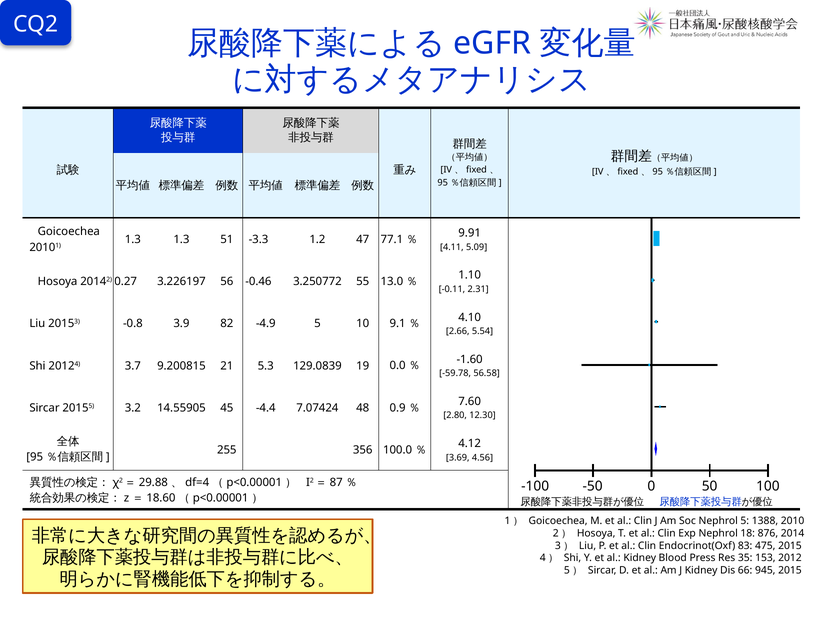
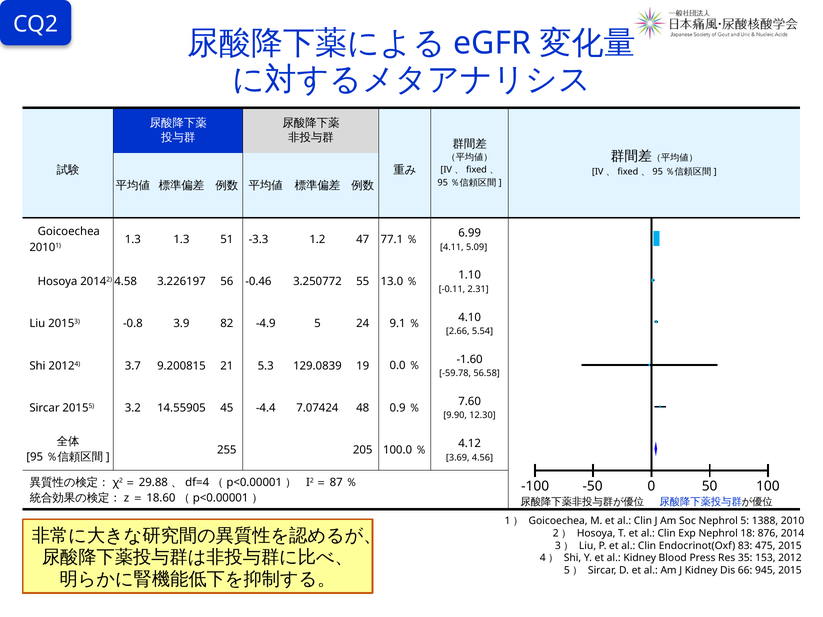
9.91: 9.91 -> 6.99 (470, 233)
0.27: 0.27 -> 4.58 (126, 282)
10: 10 -> 24 (363, 324)
2.80: 2.80 -> 9.90 (455, 416)
356: 356 -> 205 (363, 450)
